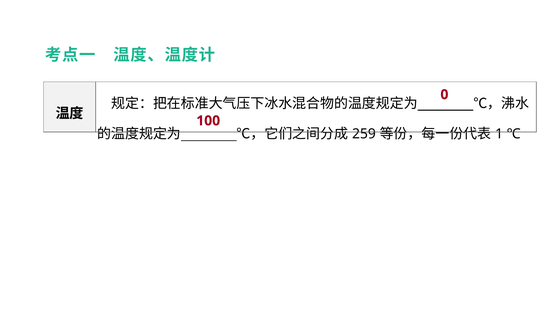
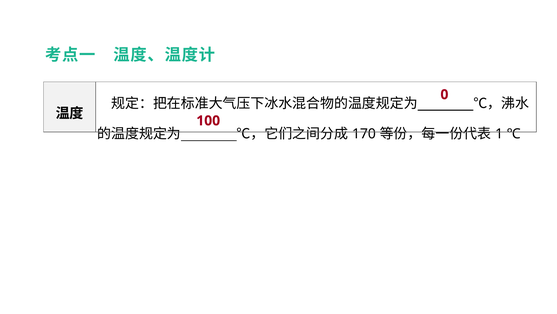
259: 259 -> 170 (364, 134)
